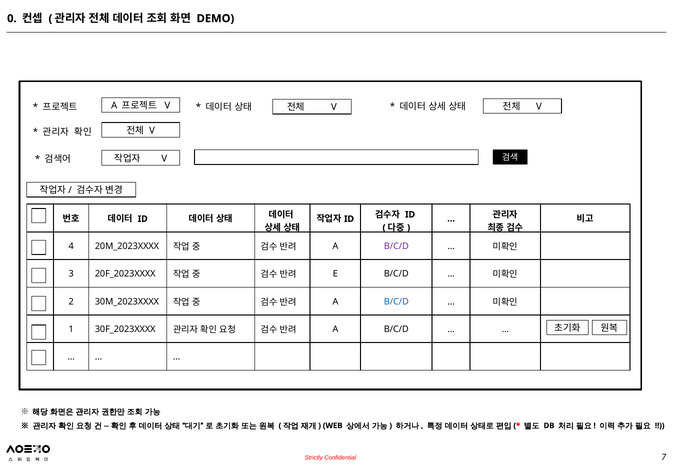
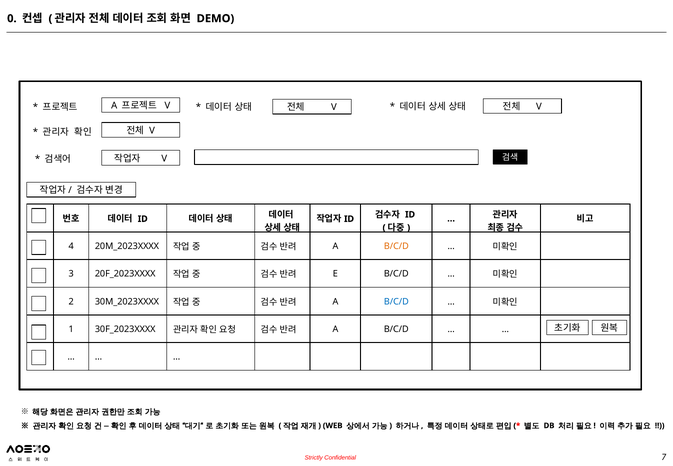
B/C/D colour: purple -> orange (396, 246)
